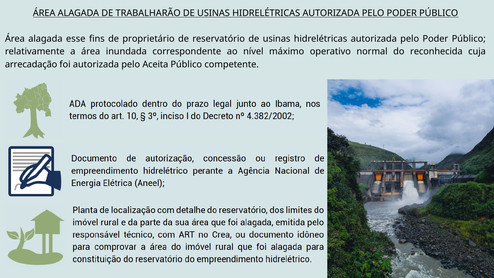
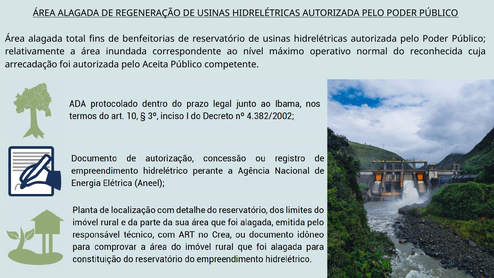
TRABALHARÃO: TRABALHARÃO -> REGENERAÇÃO (148, 13)
esse: esse -> total (76, 39)
proprietário: proprietário -> benfeitorias (149, 39)
